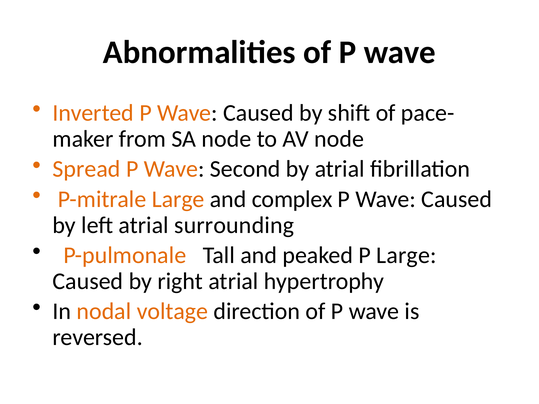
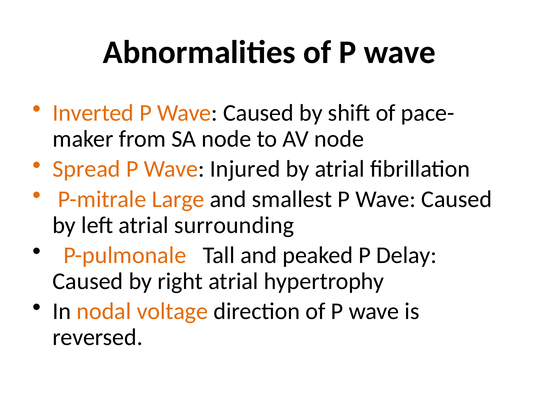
Second: Second -> Injured (245, 169)
complex: complex -> smallest (292, 199)
P Large: Large -> Delay (407, 255)
